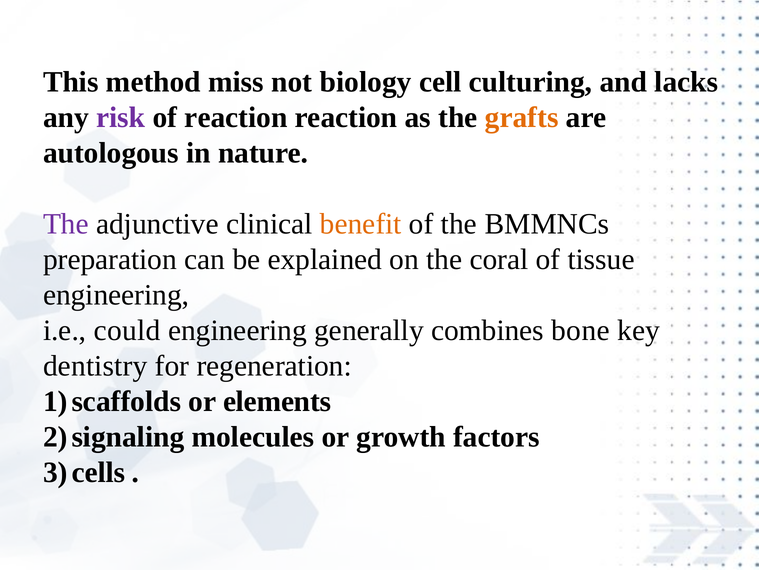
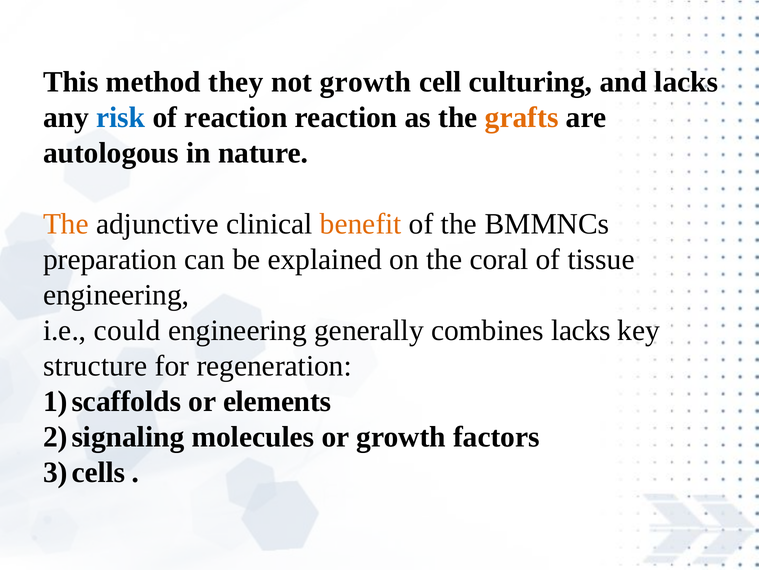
miss: miss -> they (236, 82)
not biology: biology -> growth (365, 82)
risk colour: purple -> blue (121, 117)
The colour: purple -> orange (66, 224)
combines bone: bone -> lacks (581, 330)
dentistry: dentistry -> structure (95, 365)
